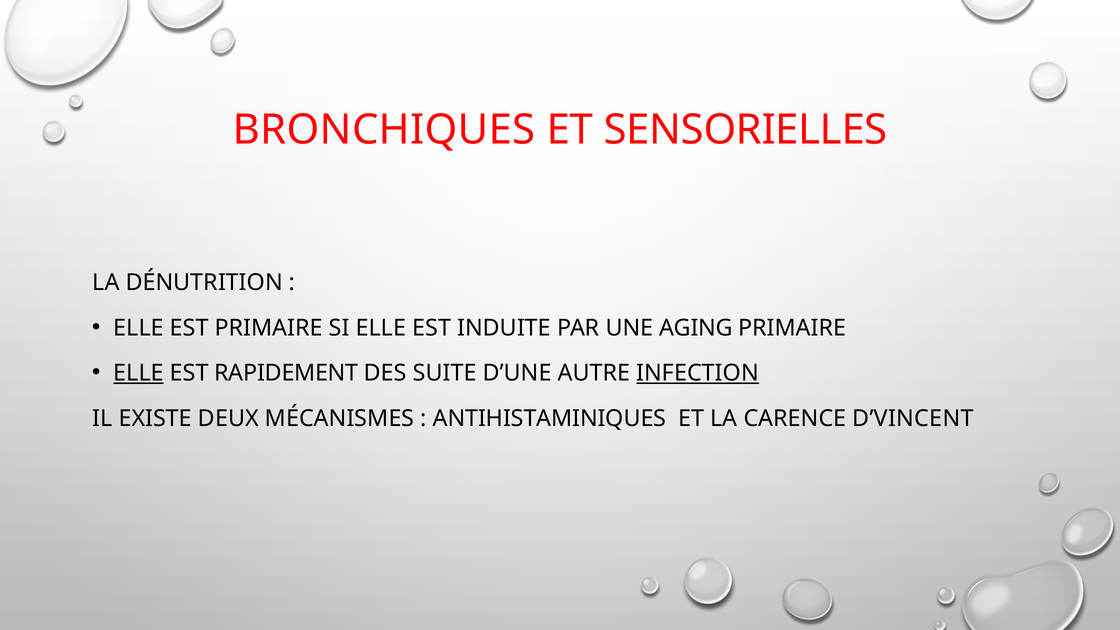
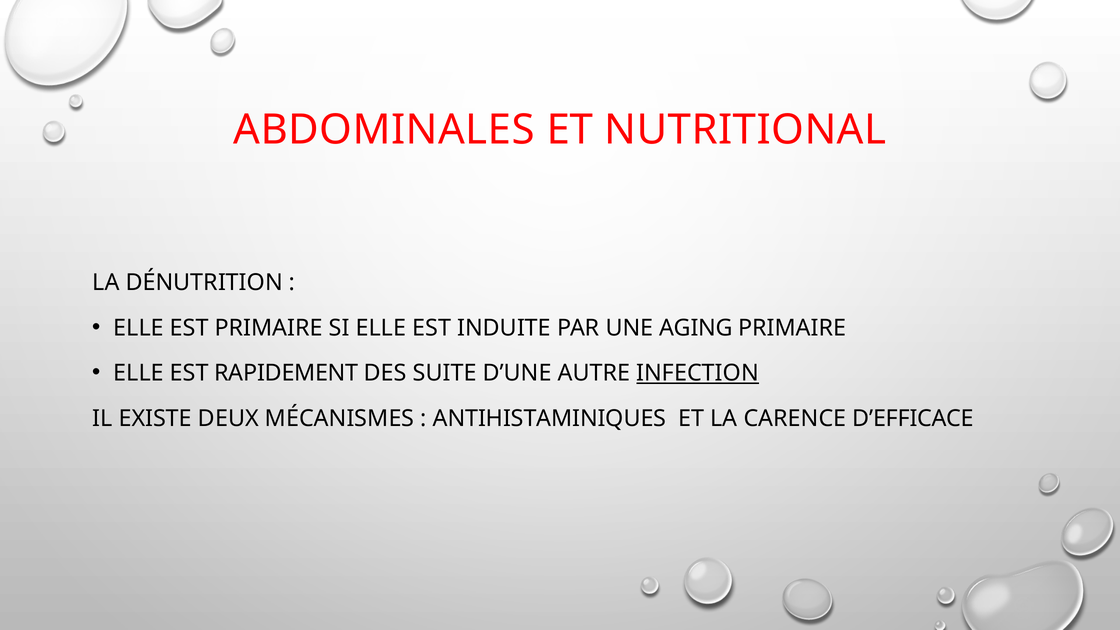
BRONCHIQUES: BRONCHIQUES -> ABDOMINALES (384, 130)
SENSORIELLES: SENSORIELLES -> NUTRITIONAL (745, 130)
ELLE underline: present -> none (139, 373)
D’VINCENT: D’VINCENT -> D’EFFICACE (913, 418)
